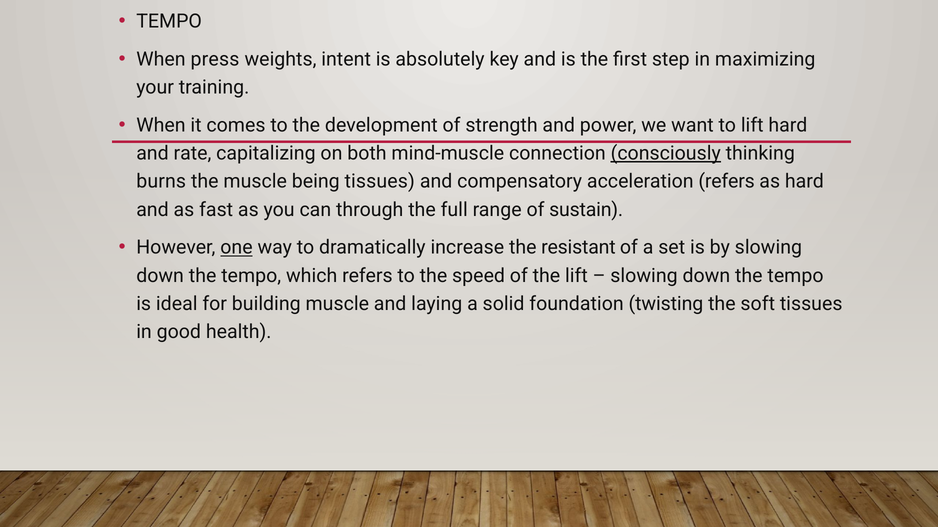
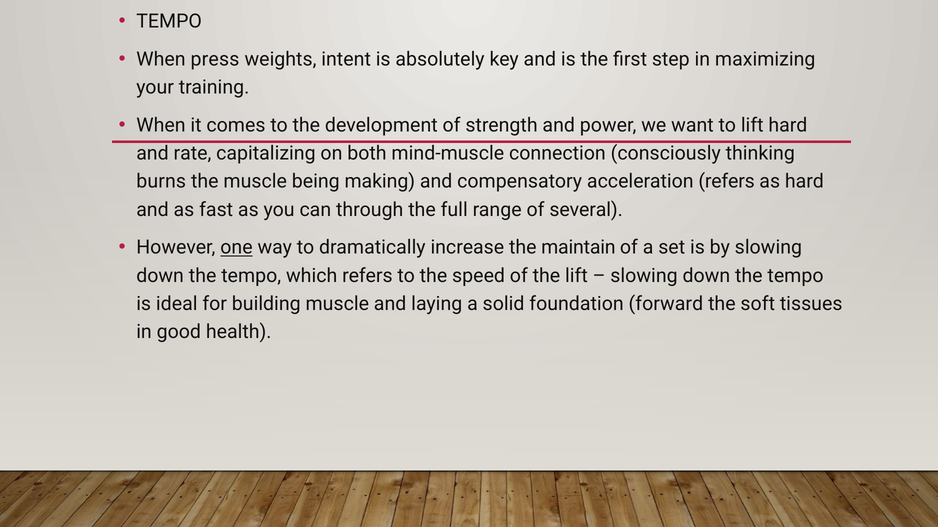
consciously underline: present -> none (666, 154)
being tissues: tissues -> making (380, 182)
sustain: sustain -> several (586, 210)
resistant: resistant -> maintain (578, 248)
twisting: twisting -> forward (666, 304)
